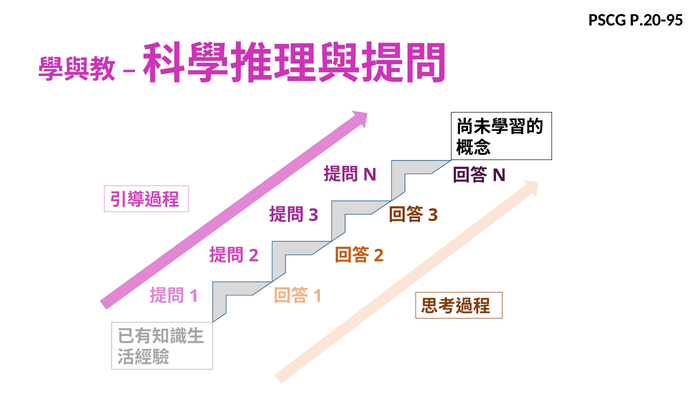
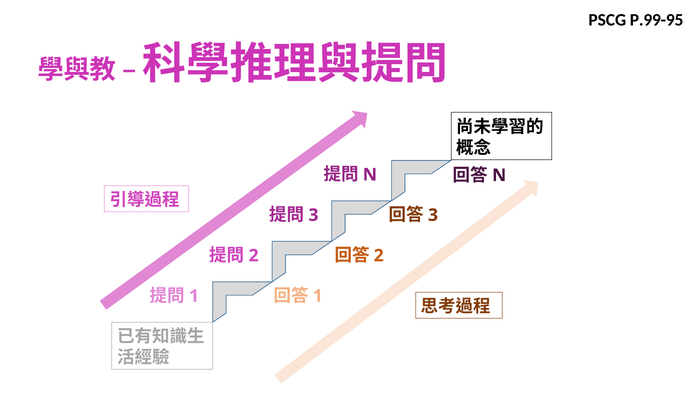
P.20-95: P.20-95 -> P.99-95 (657, 20)
